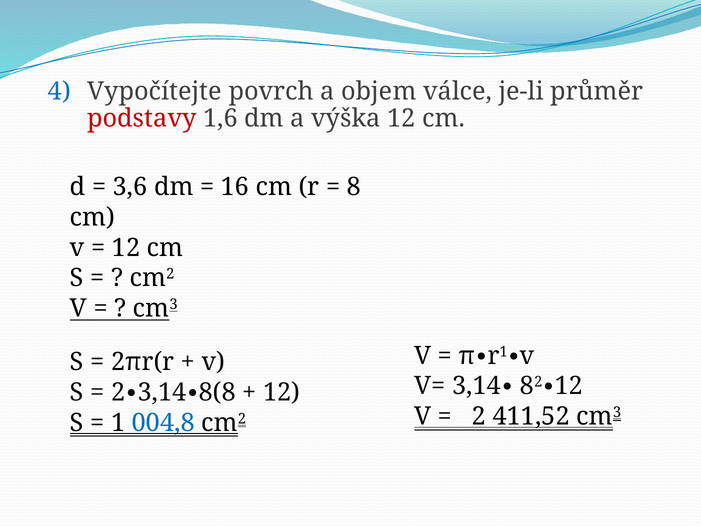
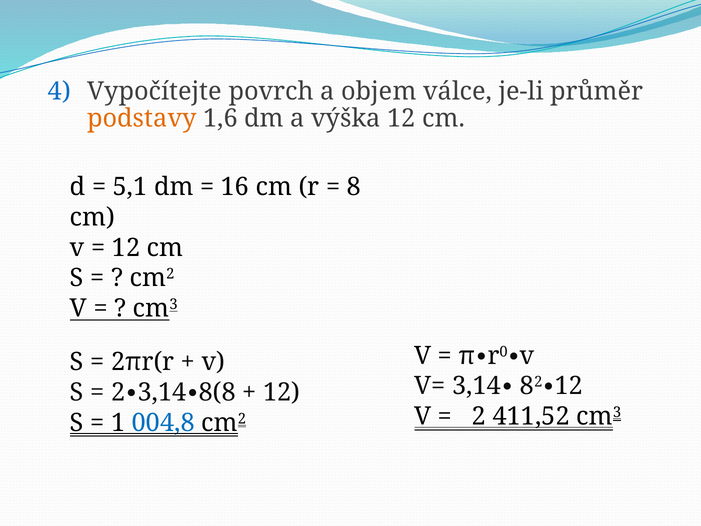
podstavy colour: red -> orange (142, 119)
3,6: 3,6 -> 5,1 (130, 187)
1: 1 -> 0 (504, 351)
